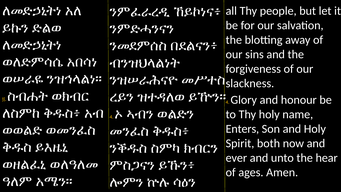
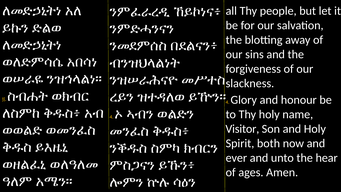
Enters: Enters -> Visitor (242, 129)
